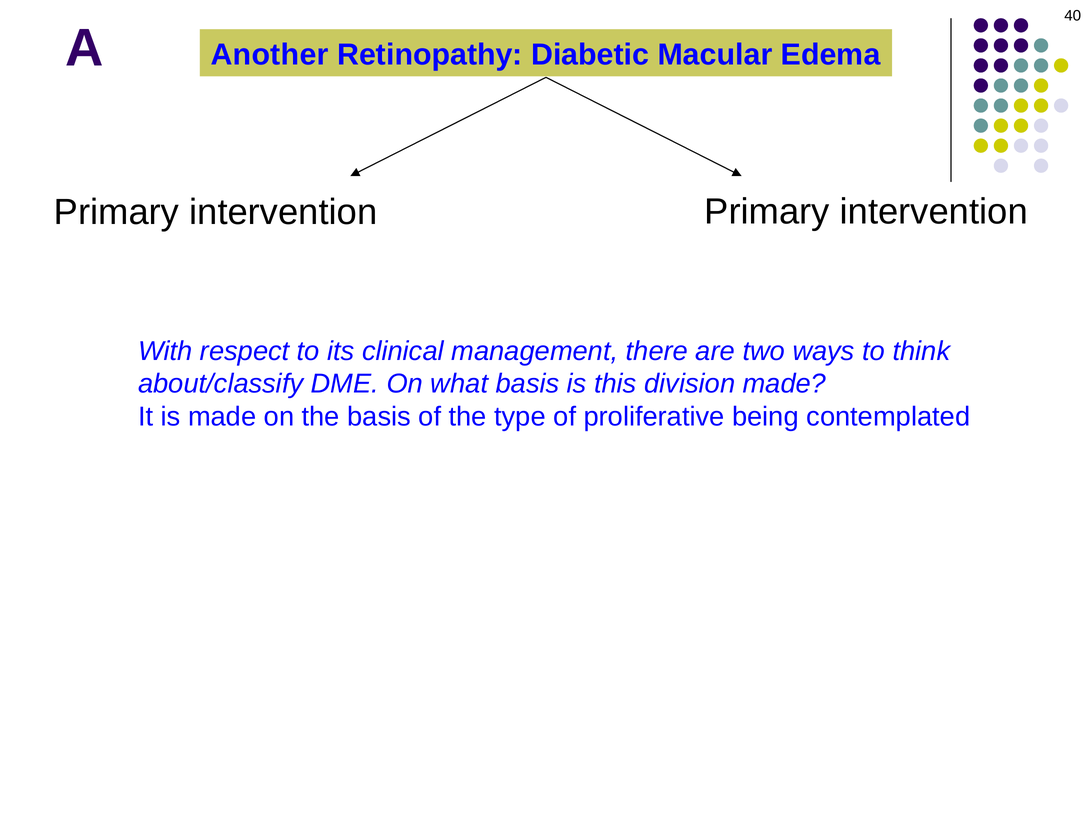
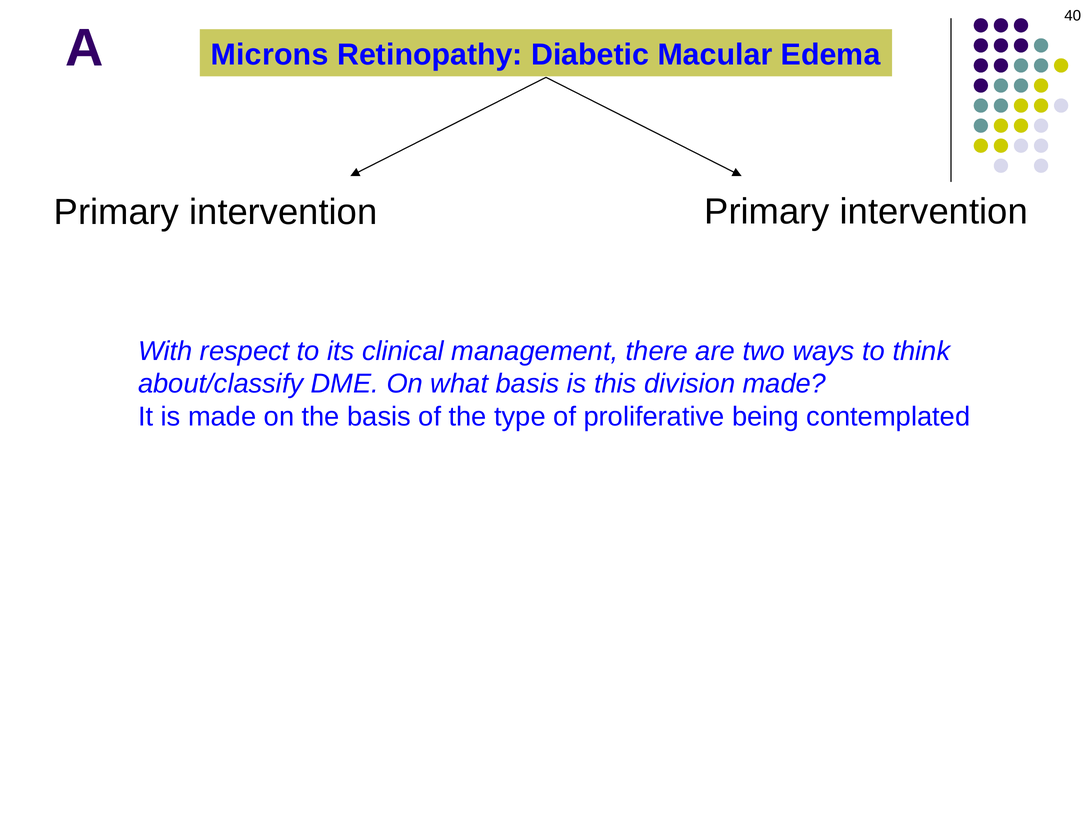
Another: Another -> Microns (270, 55)
